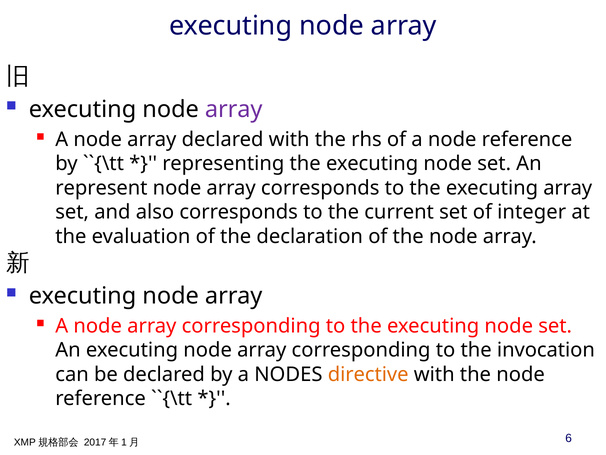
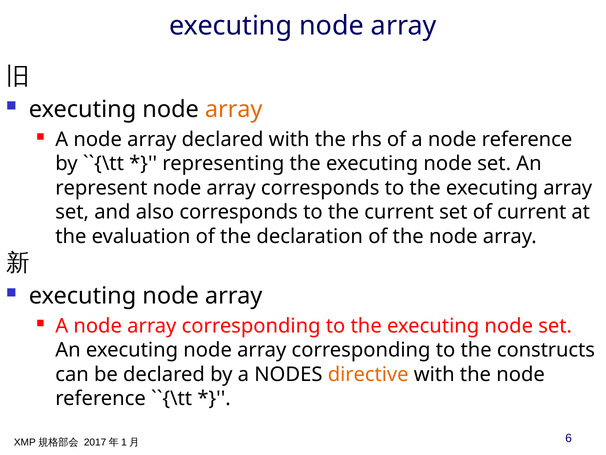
array colour: purple -> orange (234, 109)
of integer: integer -> current (532, 212)
invocation: invocation -> constructs (546, 350)
